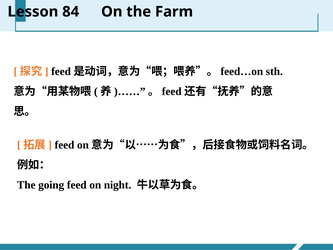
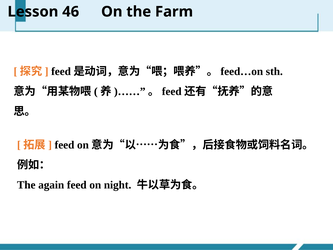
84: 84 -> 46 (71, 12)
going: going -> again (51, 185)
